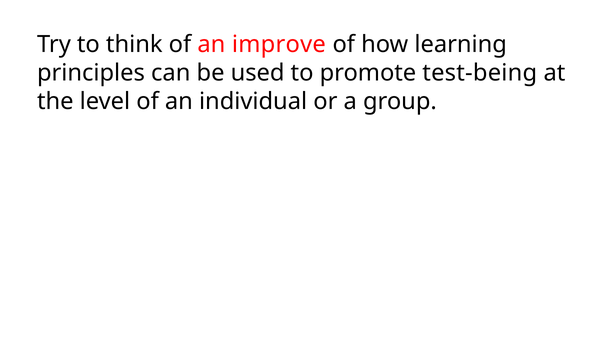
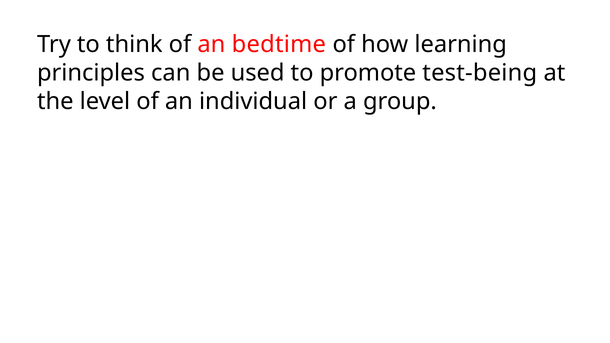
improve: improve -> bedtime (279, 44)
